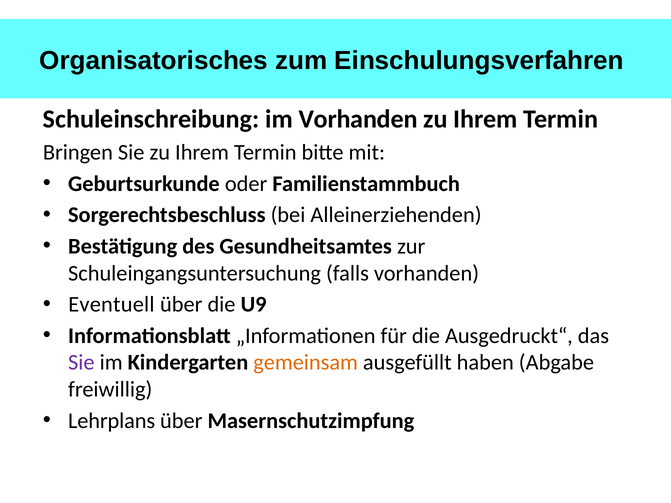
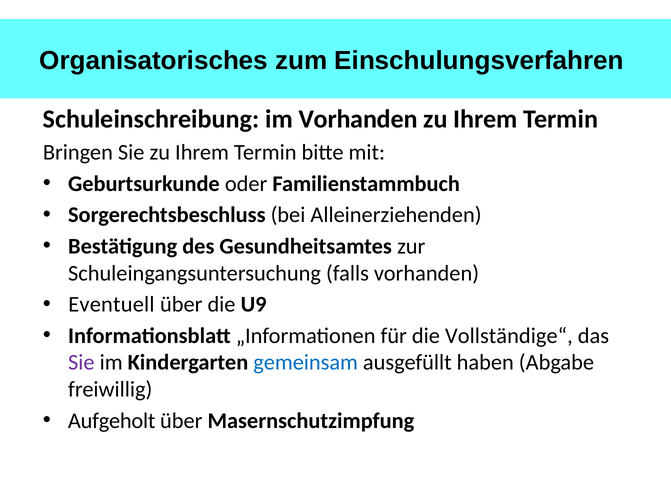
Ausgedruckt“: Ausgedruckt“ -> Vollständige“ (509, 336)
gemeinsam colour: orange -> blue (306, 363)
Lehrplans: Lehrplans -> Aufgeholt (112, 421)
